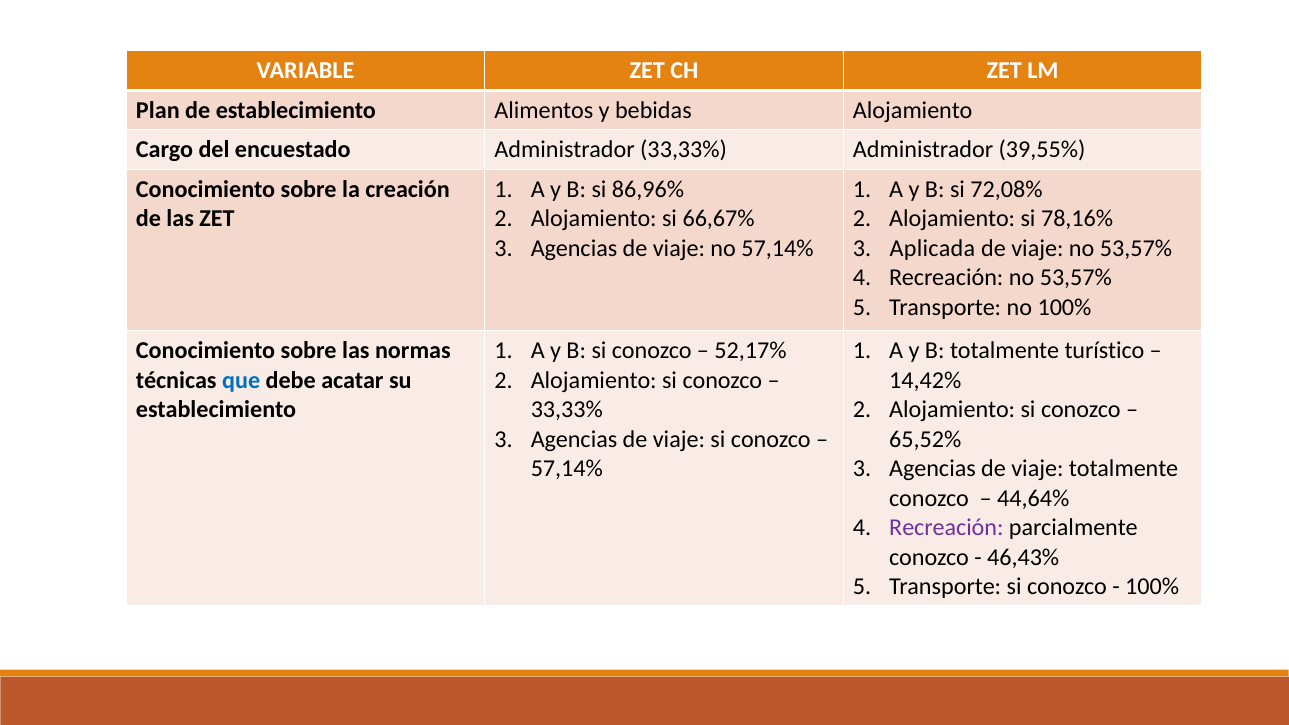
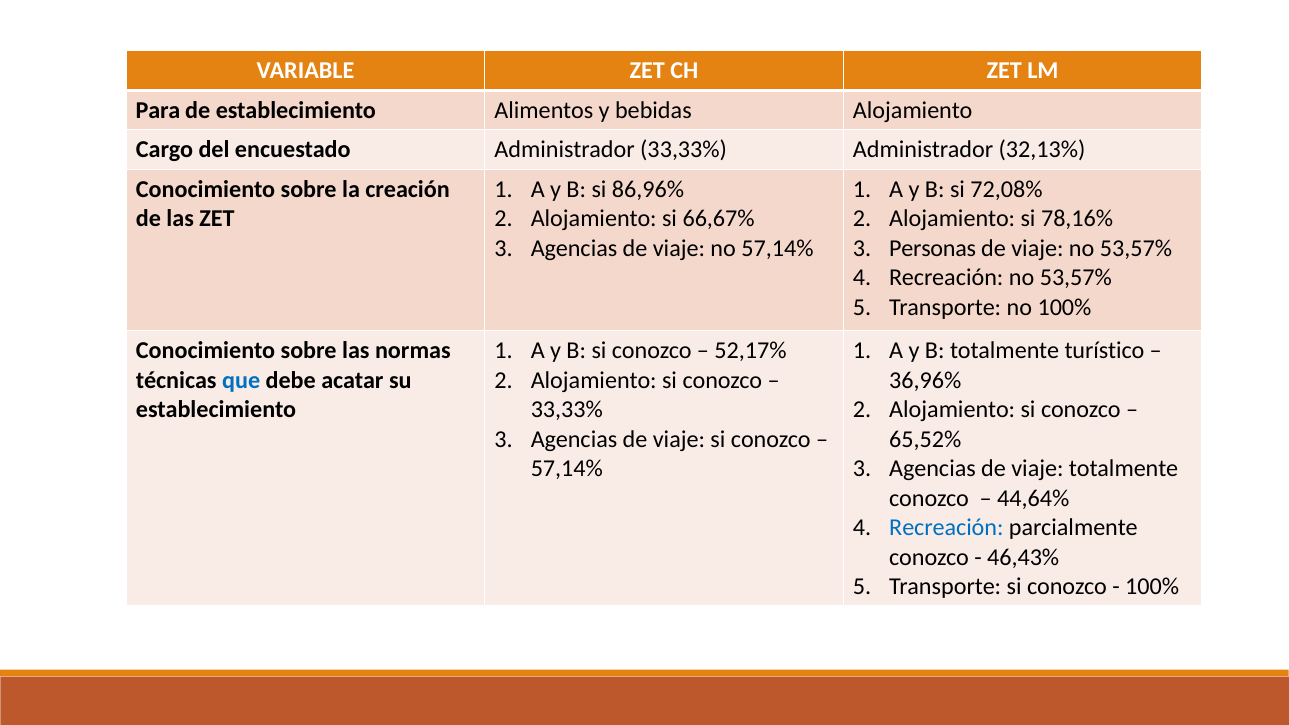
Plan: Plan -> Para (158, 110)
39,55%: 39,55% -> 32,13% (1042, 150)
Aplicada: Aplicada -> Personas (933, 248)
14,42%: 14,42% -> 36,96% (925, 380)
Recreación colour: purple -> blue (946, 528)
